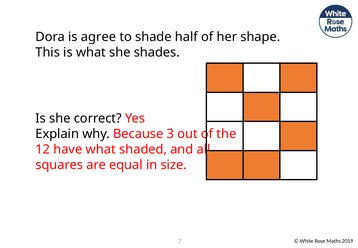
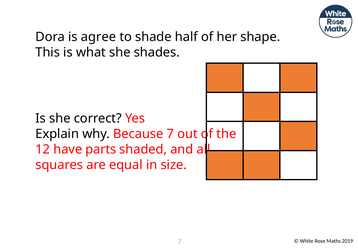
Because 3: 3 -> 7 (170, 134)
have what: what -> parts (101, 149)
